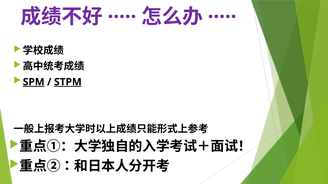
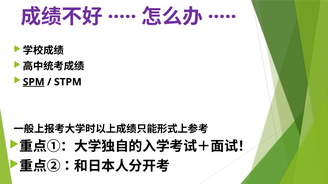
STPM underline: present -> none (68, 82)
